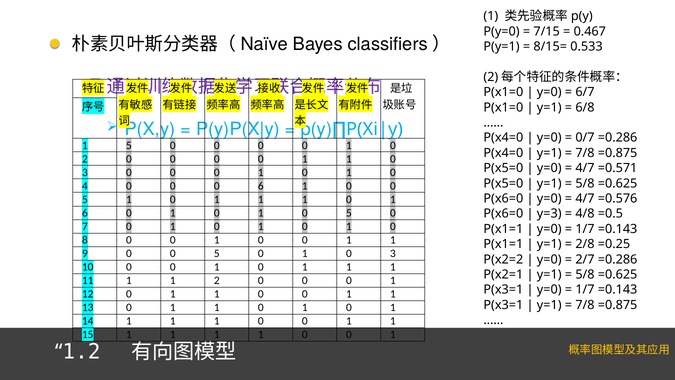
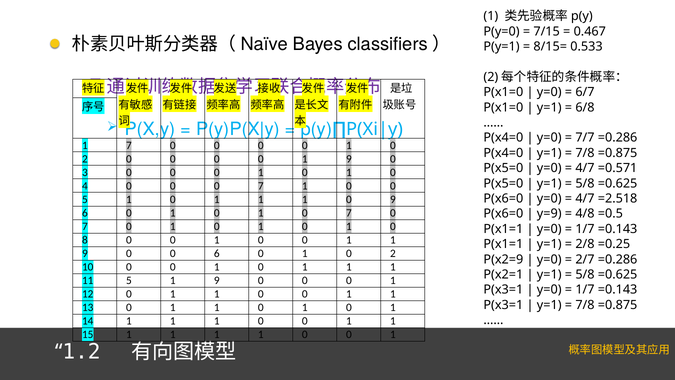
0/7: 0/7 -> 7/7 (585, 138)
1 5: 5 -> 7 (129, 145)
1: 1 -> 9 (349, 159)
0 0 6: 6 -> 7 (261, 186)
1: 1 -> 9 (393, 199)
=0.576: =0.576 -> =2.518 (618, 198)
1 0 5: 5 -> 7 (349, 213)
y=3: y=3 -> y=9 (549, 214)
9 0 0 5: 5 -> 6 (217, 253)
3: 3 -> 2 (393, 253)
P(x2=2: P(x2=2 -> P(x2=9 (503, 259)
11 1: 1 -> 5 (129, 280)
2: 2 -> 9 (217, 280)
